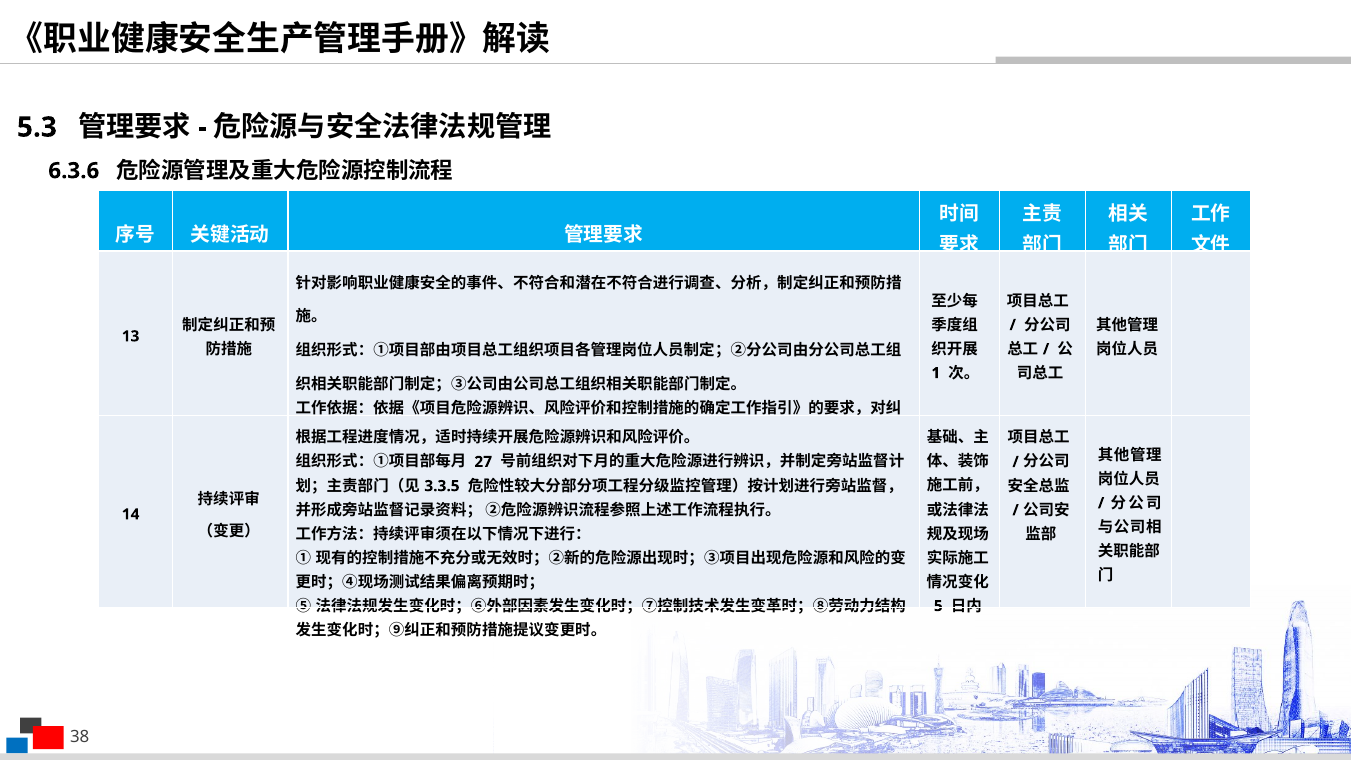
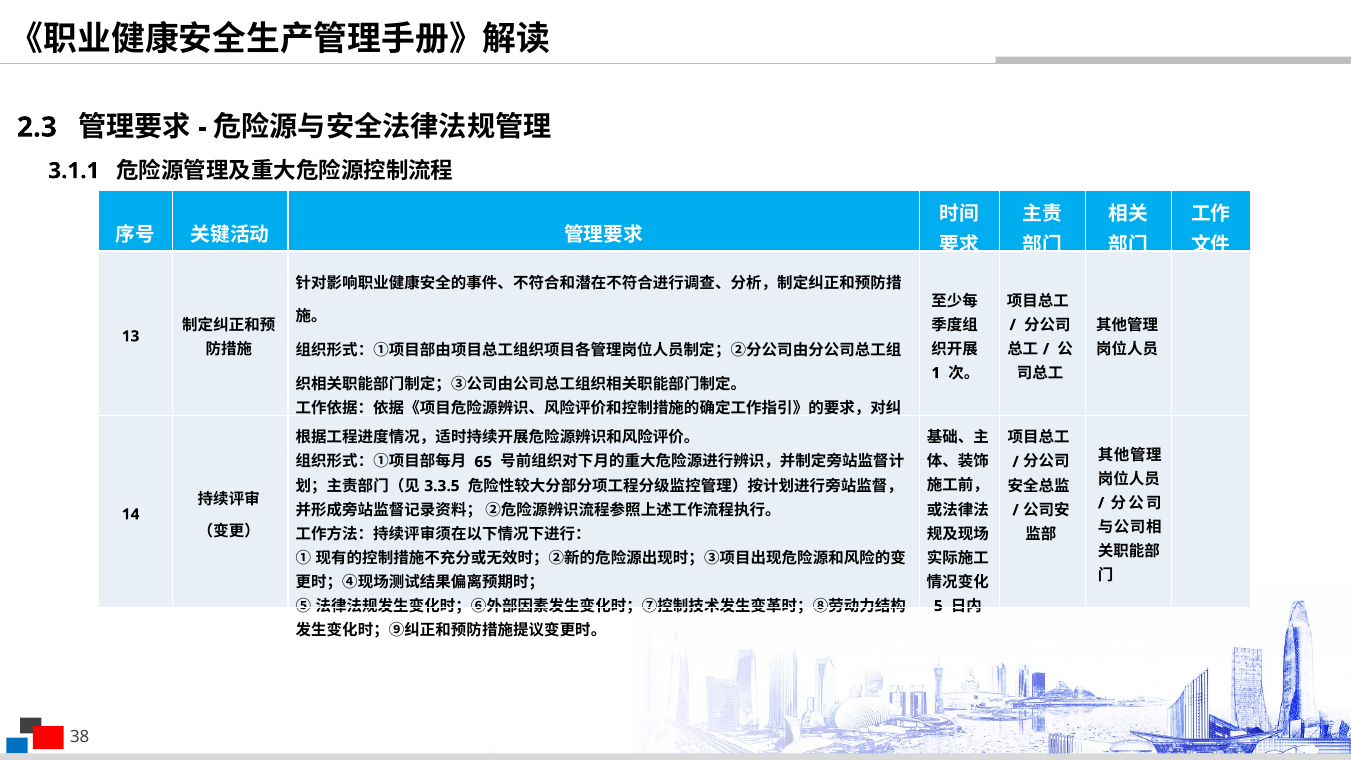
5.3: 5.3 -> 2.3 (37, 127)
6.3.6: 6.3.6 -> 3.1.1 (74, 171)
27: 27 -> 65 (483, 462)
